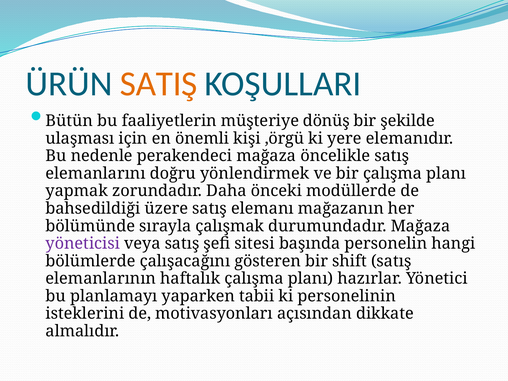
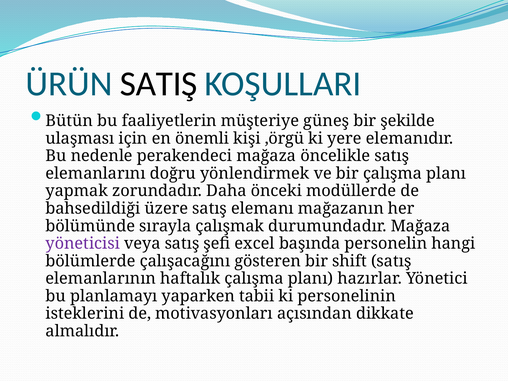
SATIŞ colour: orange -> black (159, 84)
dönüş: dönüş -> güneş (326, 121)
sitesi: sitesi -> excel (255, 244)
